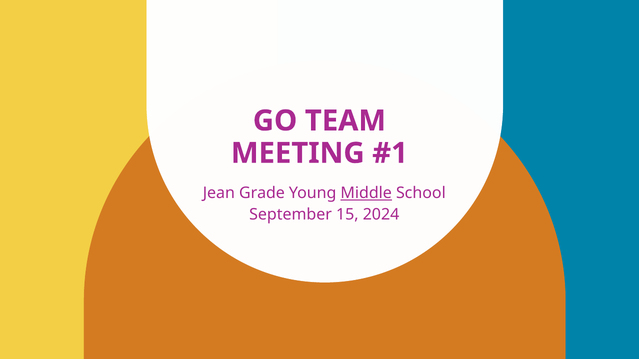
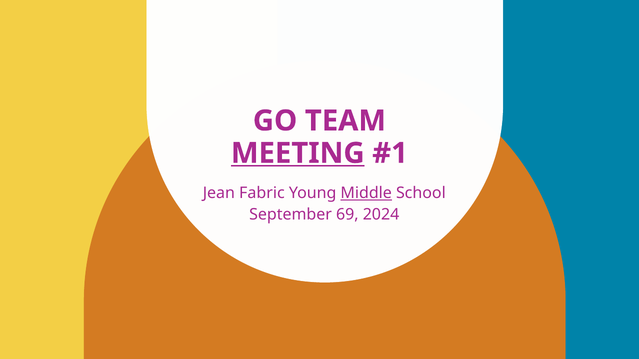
MEETING underline: none -> present (298, 153)
Grade: Grade -> Fabric (262, 193)
15: 15 -> 69 (347, 215)
